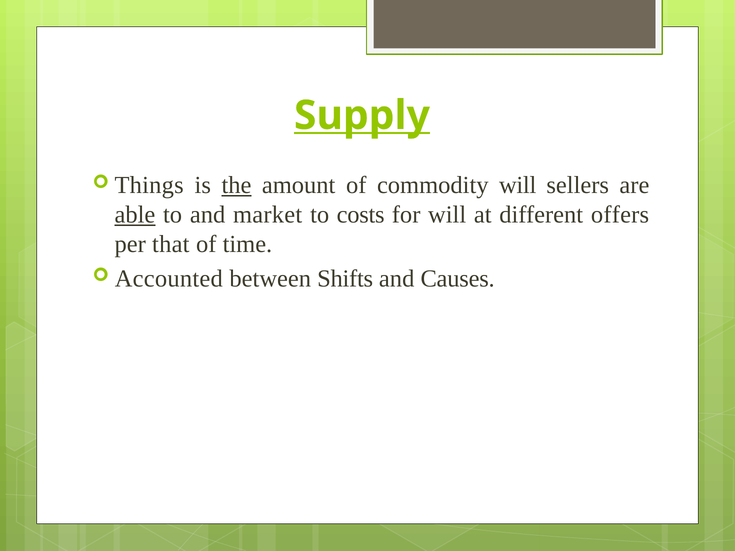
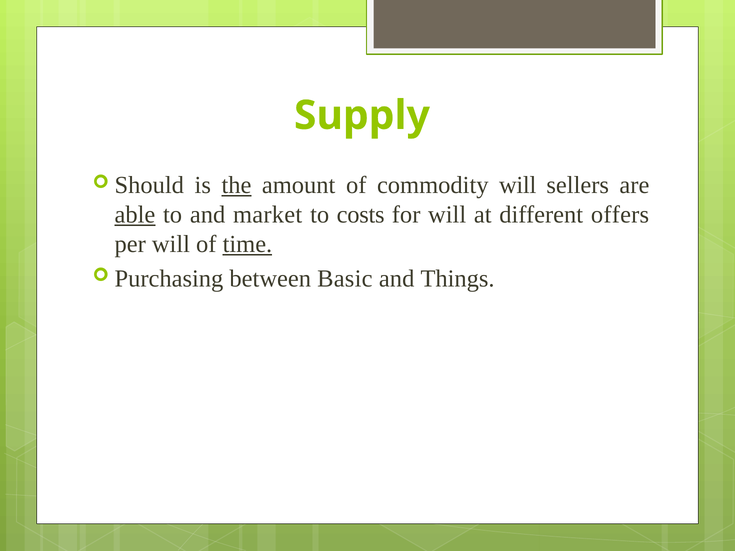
Supply underline: present -> none (362, 116)
Things: Things -> Should (149, 185)
per that: that -> will (171, 244)
time underline: none -> present (247, 244)
Accounted: Accounted -> Purchasing (169, 279)
Shifts: Shifts -> Basic (345, 279)
Causes: Causes -> Things (458, 279)
